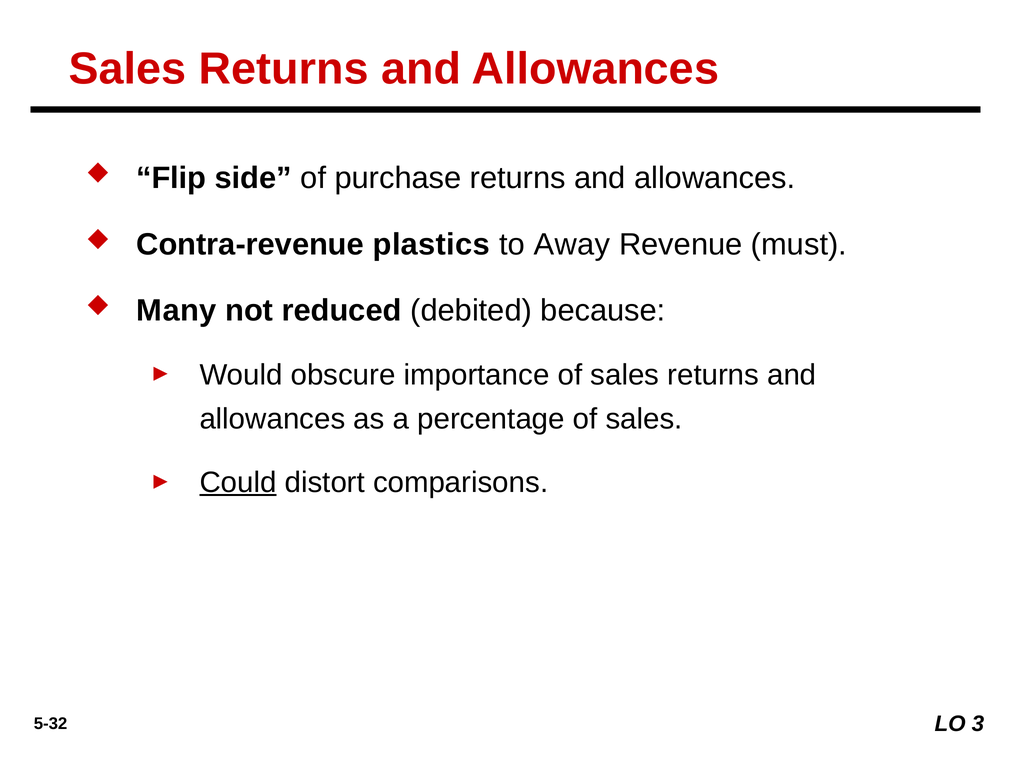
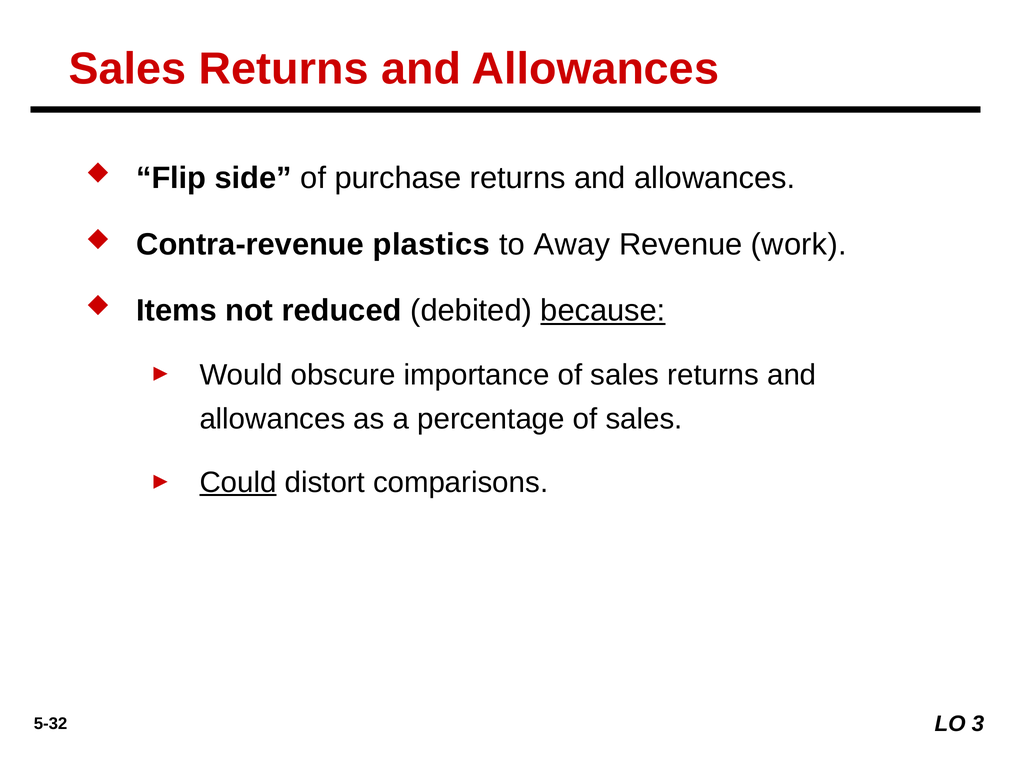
must: must -> work (799, 244)
Many: Many -> Items (177, 311)
because underline: none -> present (603, 311)
